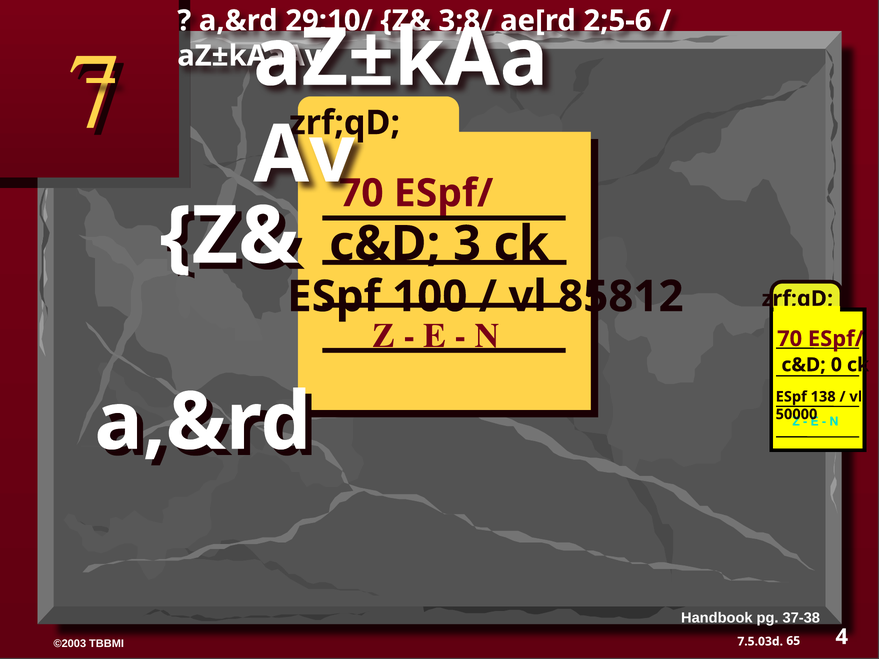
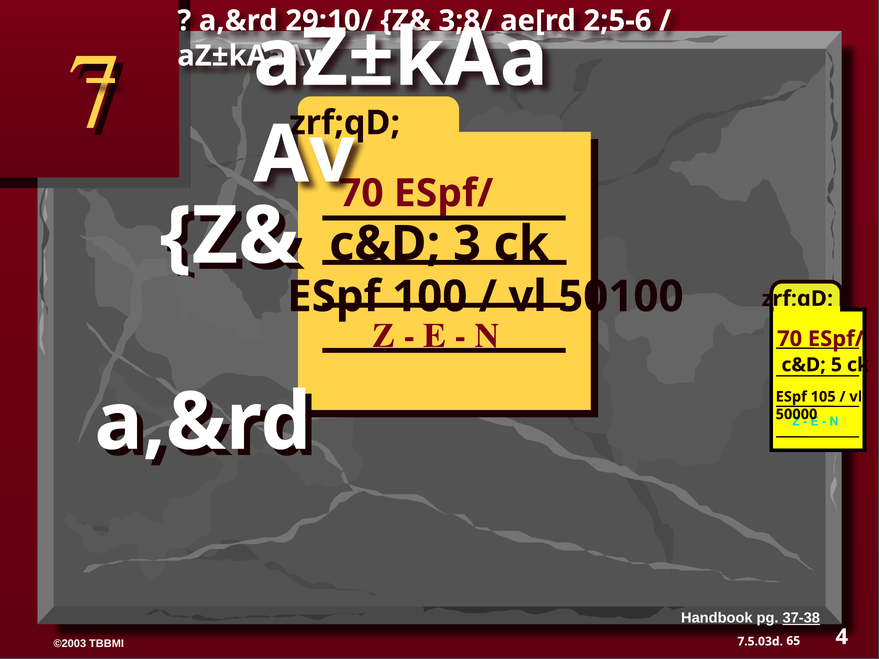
85812: 85812 -> 50100 (621, 297)
0: 0 -> 5 (836, 365)
138: 138 -> 105 (823, 397)
37-38 underline: none -> present (801, 618)
